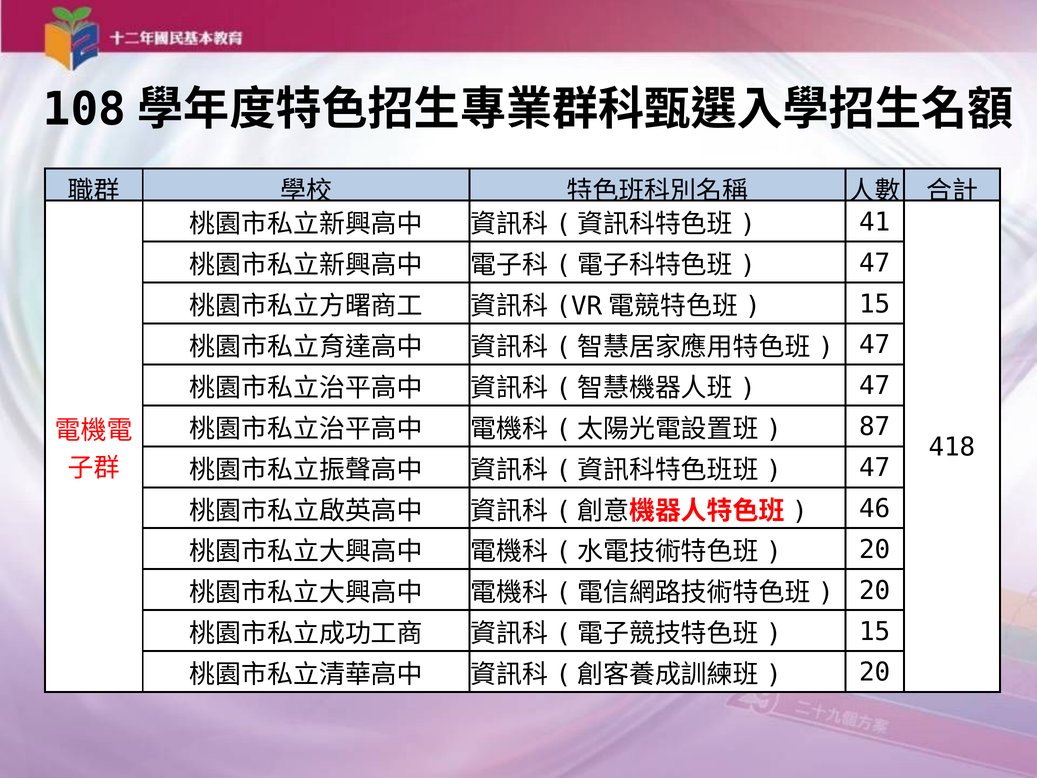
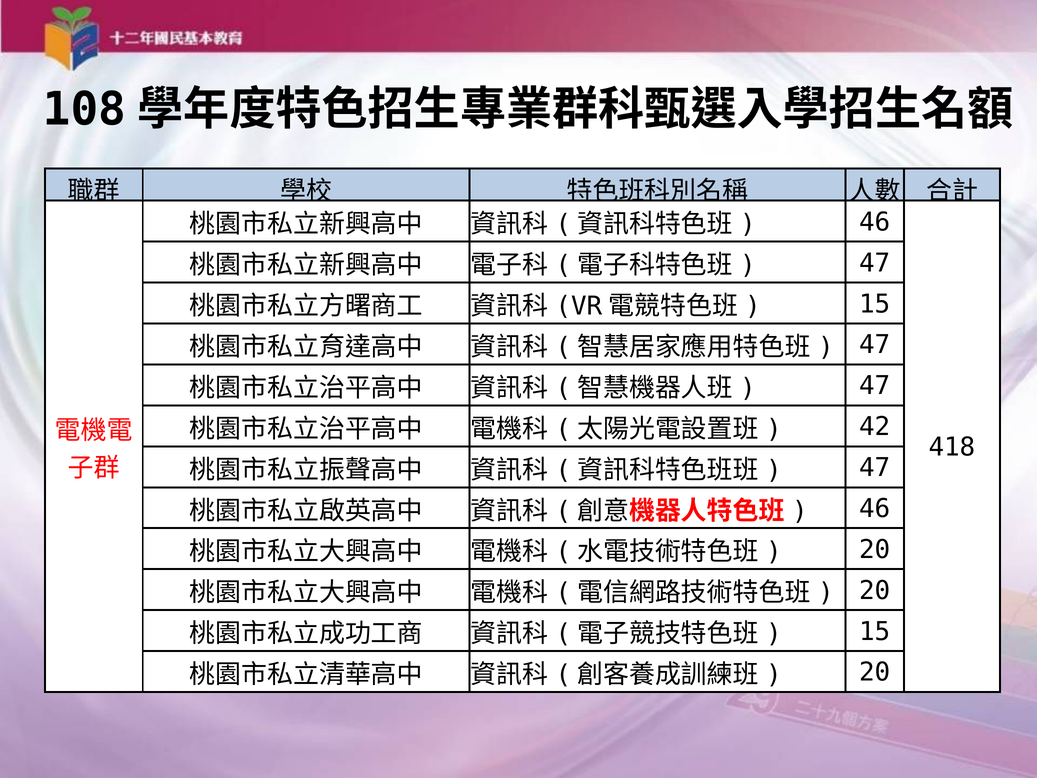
41: 41 -> 46 (875, 222)
87: 87 -> 42 (875, 427)
